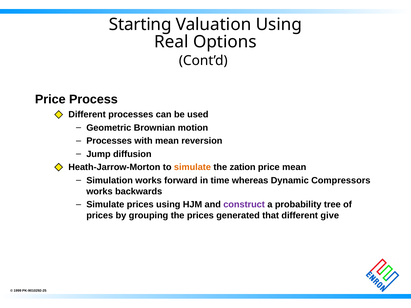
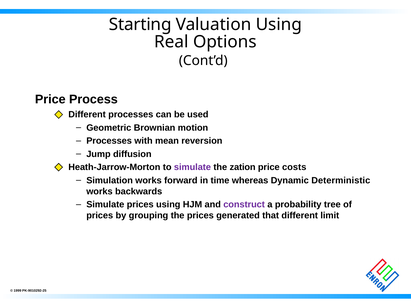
simulate colour: orange -> purple (192, 167)
price mean: mean -> costs (294, 167)
Compressors: Compressors -> Deterministic (341, 181)
give: give -> limit (330, 216)
